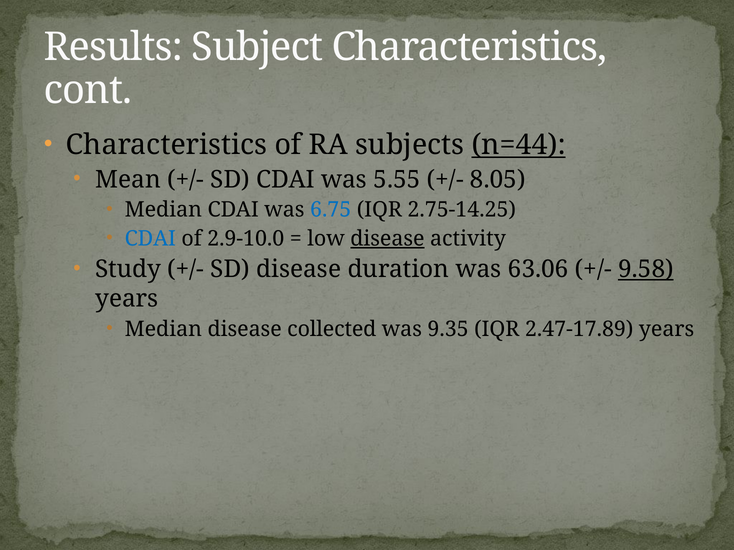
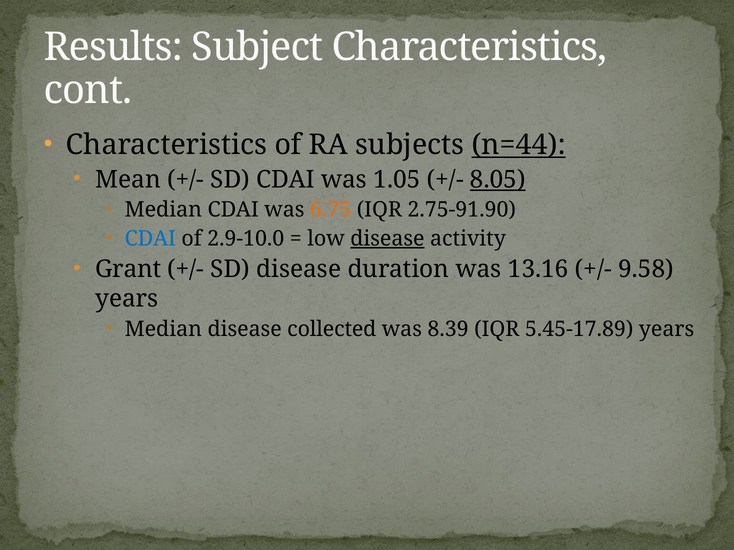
5.55: 5.55 -> 1.05 (397, 180)
8.05 underline: none -> present (498, 180)
6.75 colour: blue -> orange (331, 210)
2.75-14.25: 2.75-14.25 -> 2.75-91.90 (462, 210)
Study: Study -> Grant (128, 270)
63.06: 63.06 -> 13.16 (538, 270)
9.58 underline: present -> none (646, 270)
9.35: 9.35 -> 8.39 (448, 329)
2.47-17.89: 2.47-17.89 -> 5.45-17.89 (579, 329)
